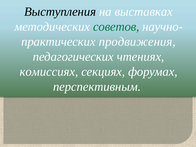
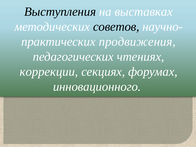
советов colour: green -> black (116, 27)
комиссиях: комиссиях -> коррекции (49, 72)
перспективным: перспективным -> инновационного (97, 87)
